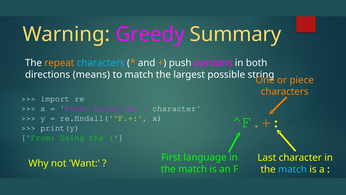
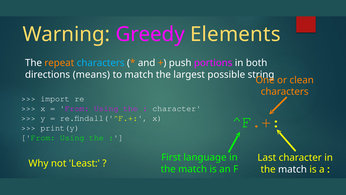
Summary: Summary -> Elements (235, 34)
piece: piece -> clean (302, 80)
Want: Want -> Least (84, 163)
match colour: light blue -> white (292, 169)
